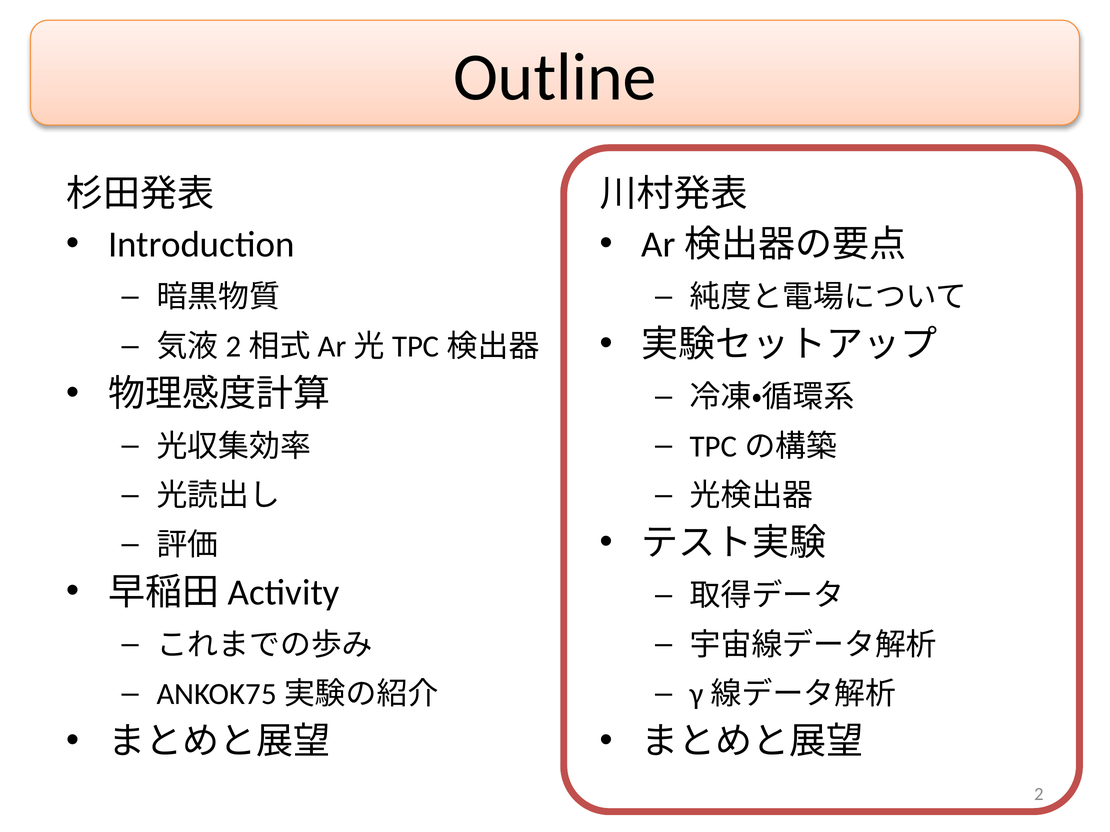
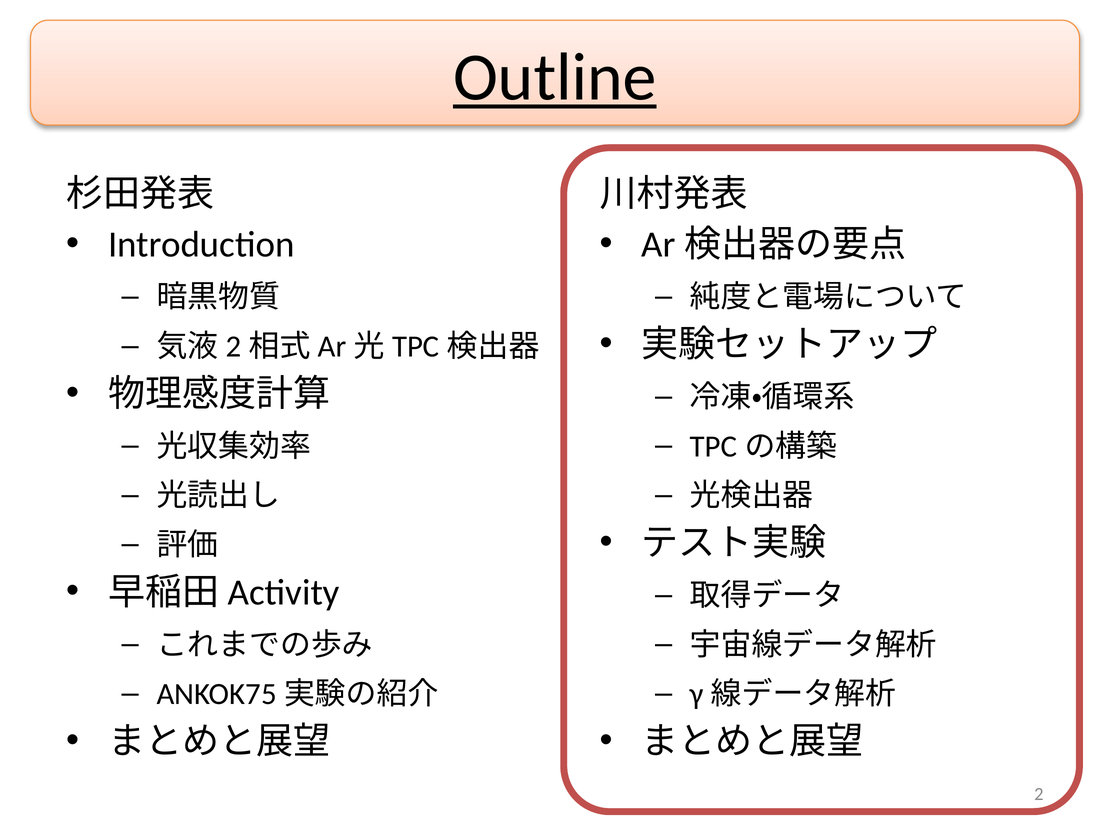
Outline underline: none -> present (555, 77)
